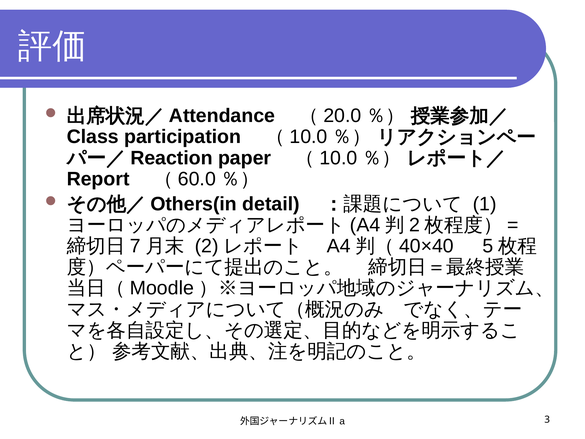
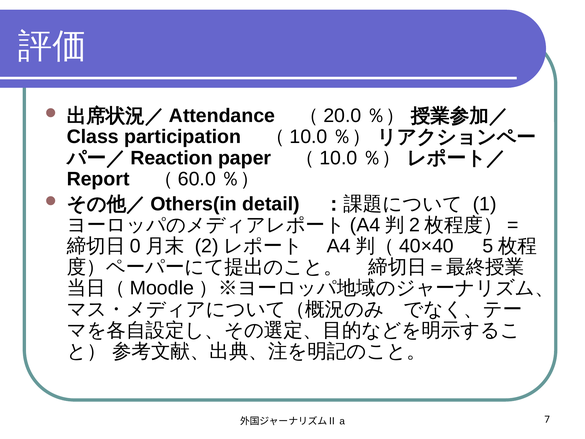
7: 7 -> 0 (135, 246)
3: 3 -> 7 (547, 419)
